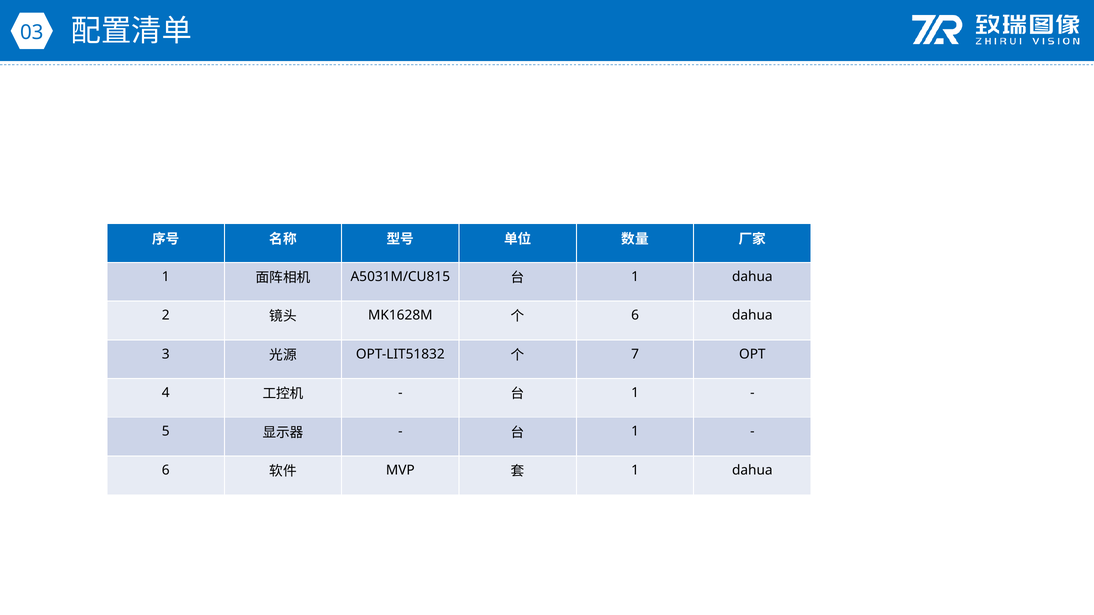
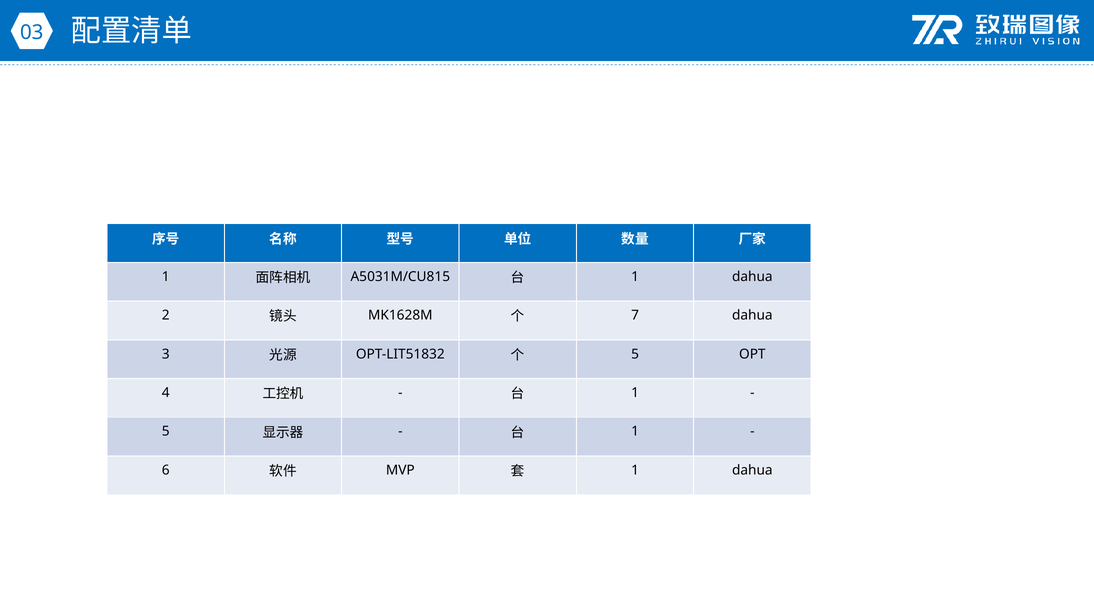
6: 6 -> 7 (635, 315)
7: 7 -> 5 (635, 354)
